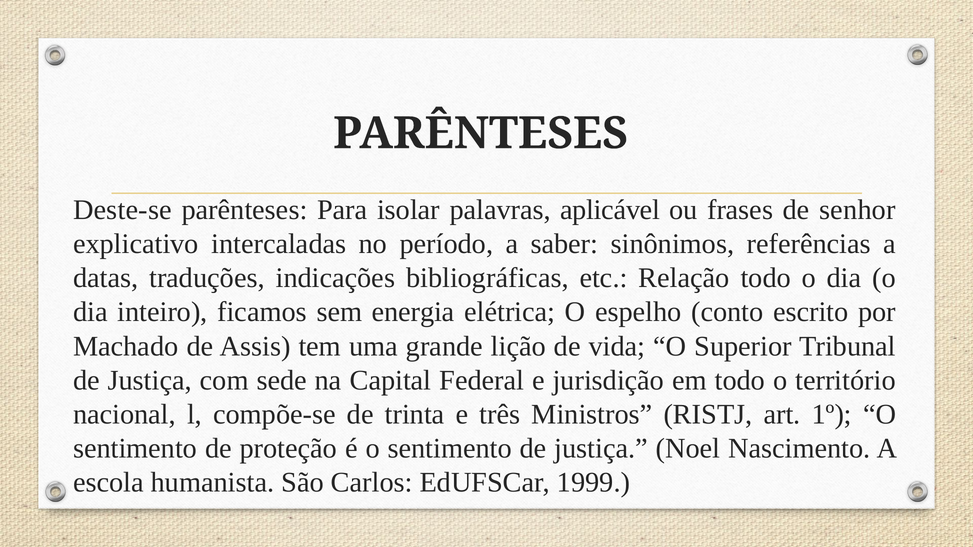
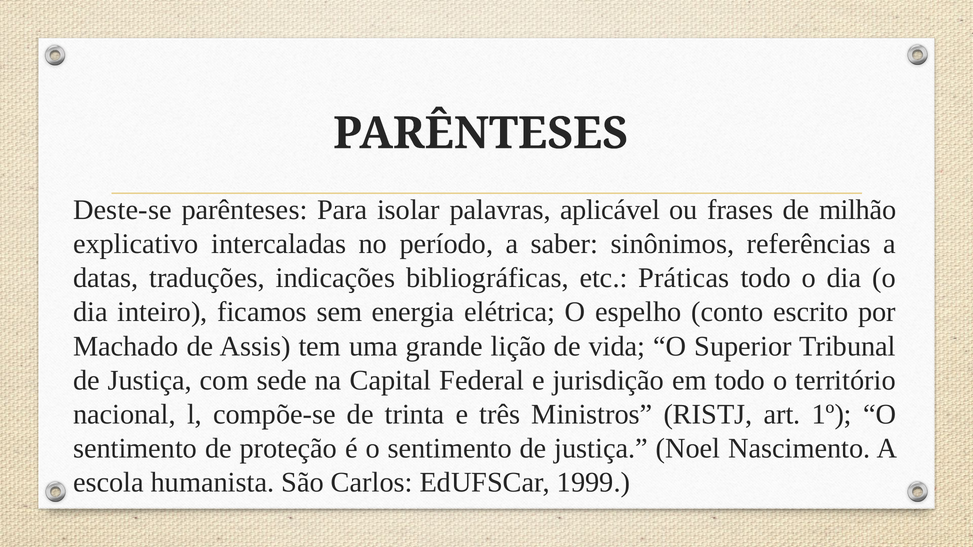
senhor: senhor -> milhão (858, 210)
Relação: Relação -> Práticas (684, 278)
